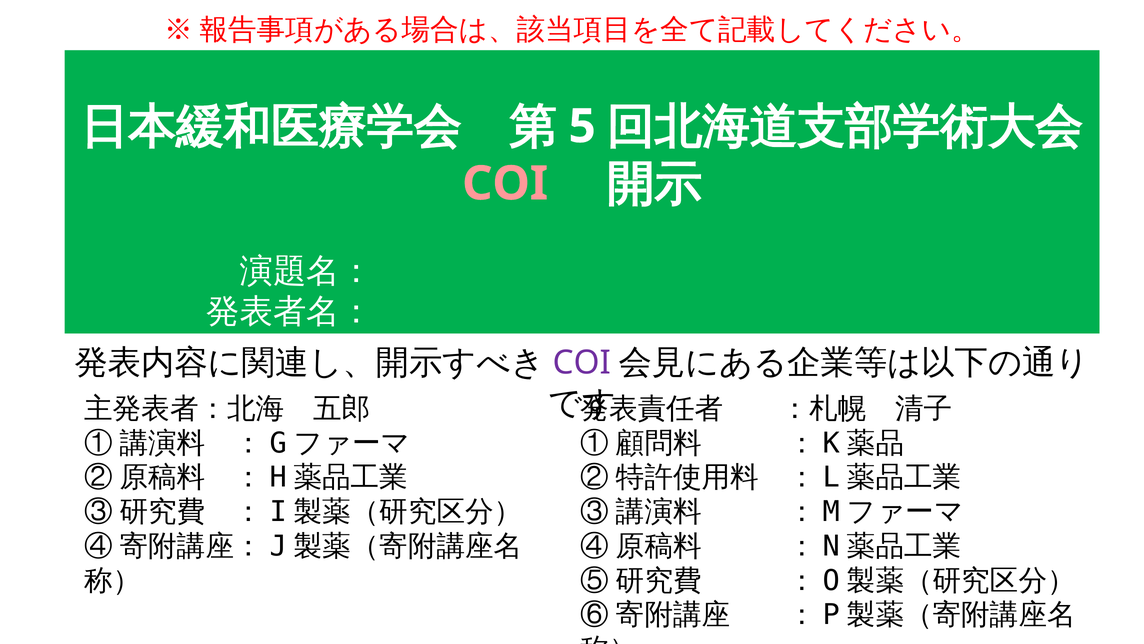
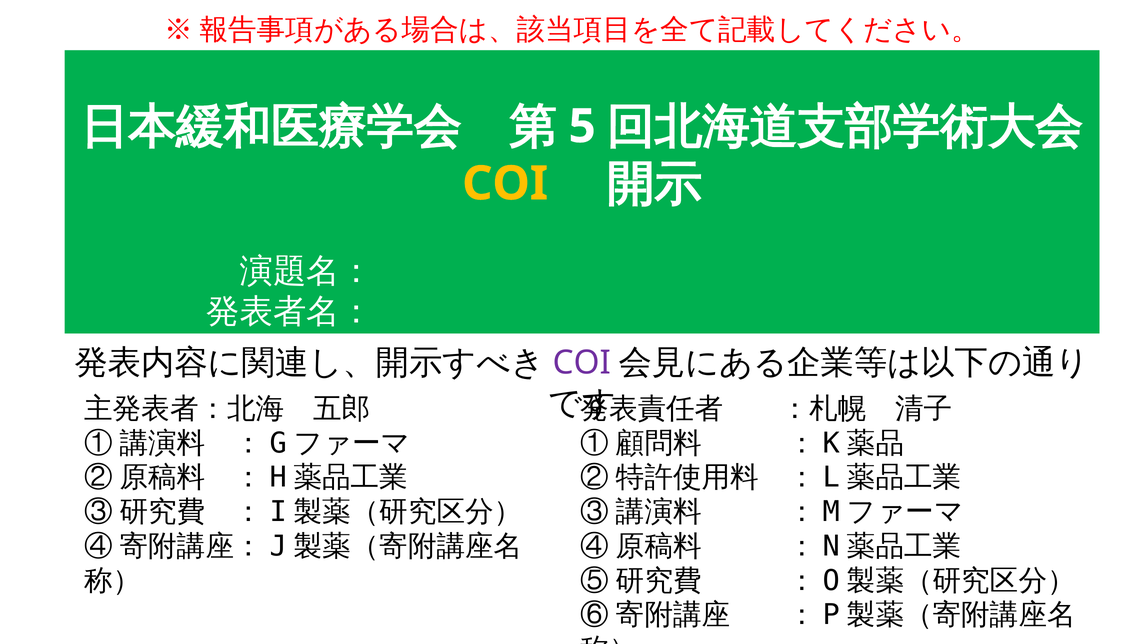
COI colour: pink -> yellow (505, 184)
